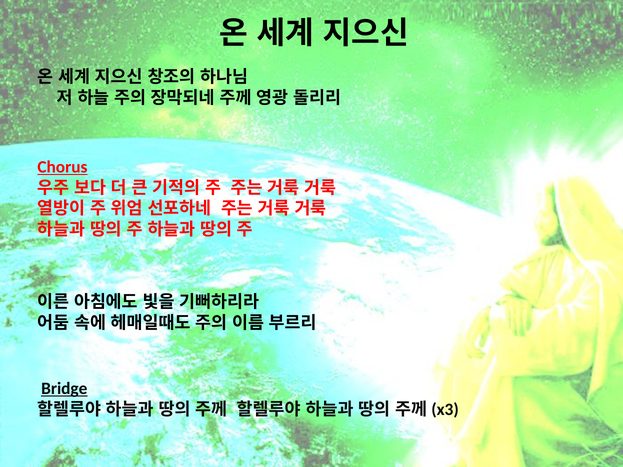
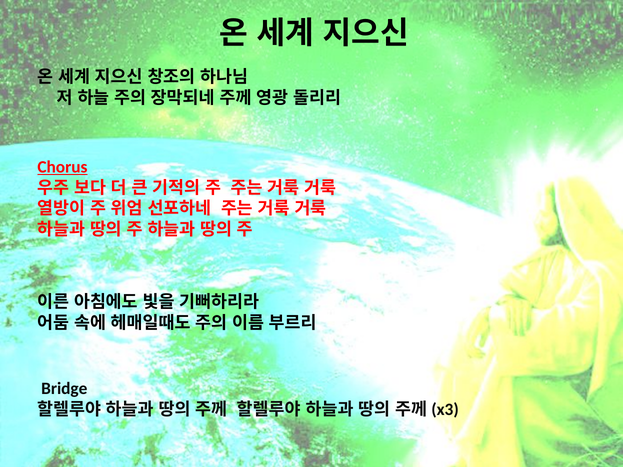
Bridge underline: present -> none (64, 389)
